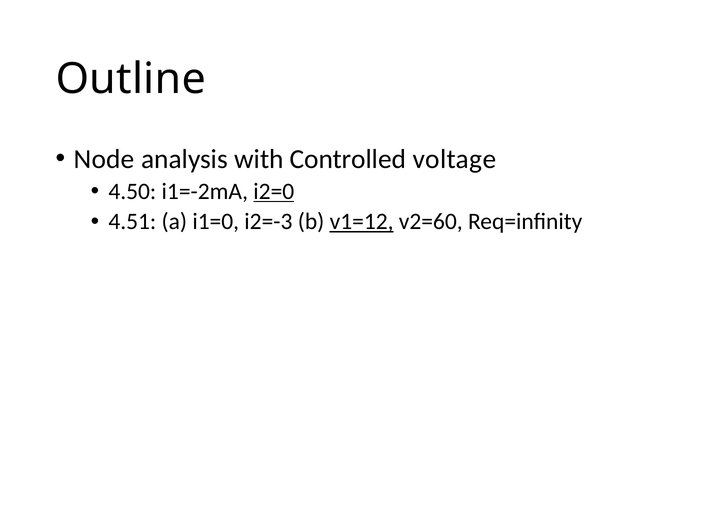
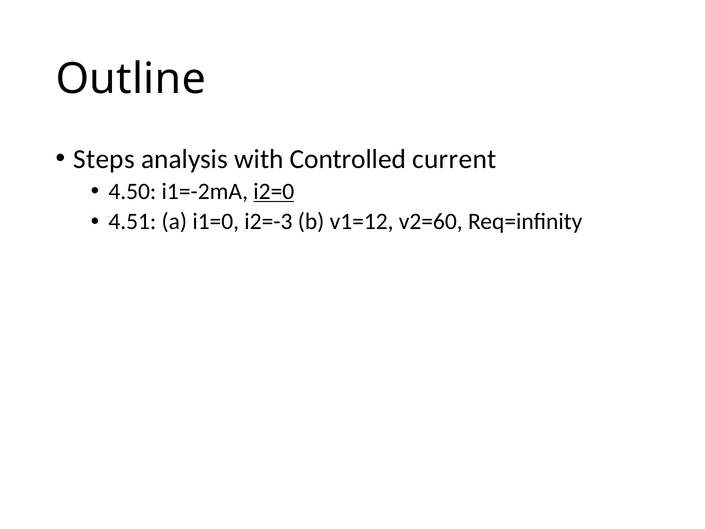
Node: Node -> Steps (104, 159)
voltage: voltage -> current (454, 159)
v1=12 underline: present -> none (362, 222)
